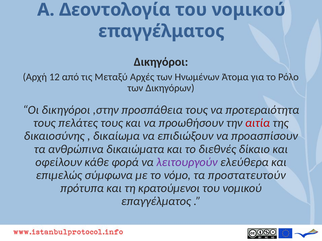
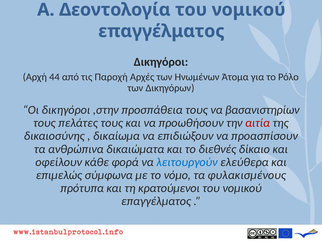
12: 12 -> 44 (54, 77)
Μεταξύ: Μεταξύ -> Παροχή (111, 77)
προτεραιότητα: προτεραιότητα -> βασανιστηρίων (262, 110)
λειτουργούν colour: purple -> blue (187, 162)
προστατευτούν: προστατευτούν -> φυλακισμένους (247, 175)
